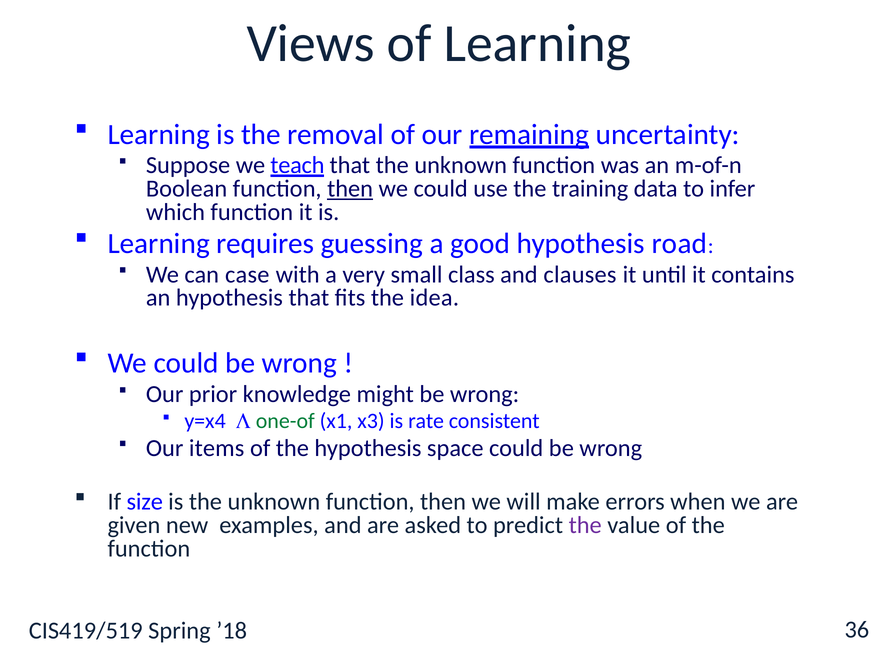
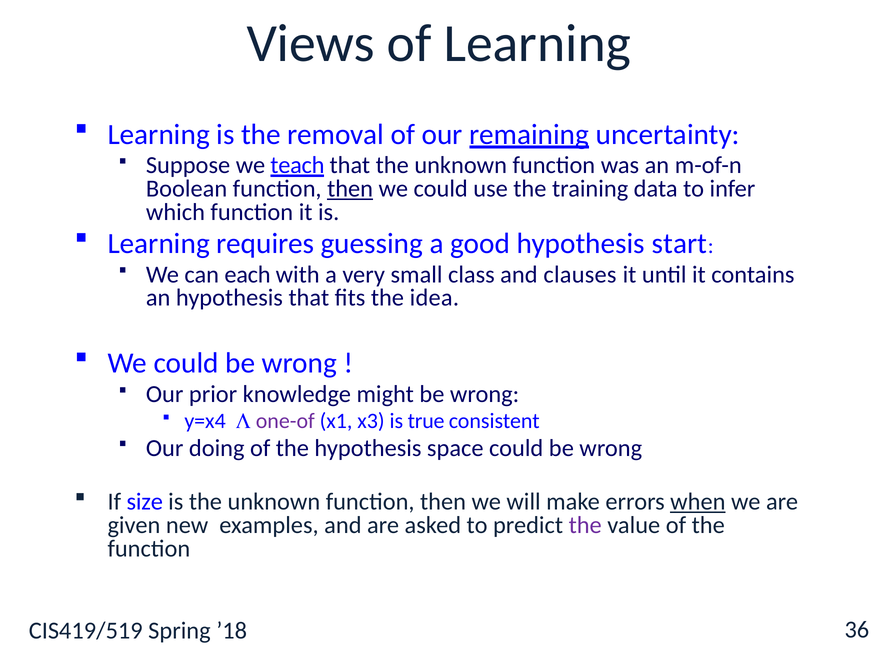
road: road -> start (679, 243)
case: case -> each (247, 274)
one-of colour: green -> purple (285, 421)
rate: rate -> true (426, 421)
items: items -> doing (217, 448)
when underline: none -> present (698, 501)
